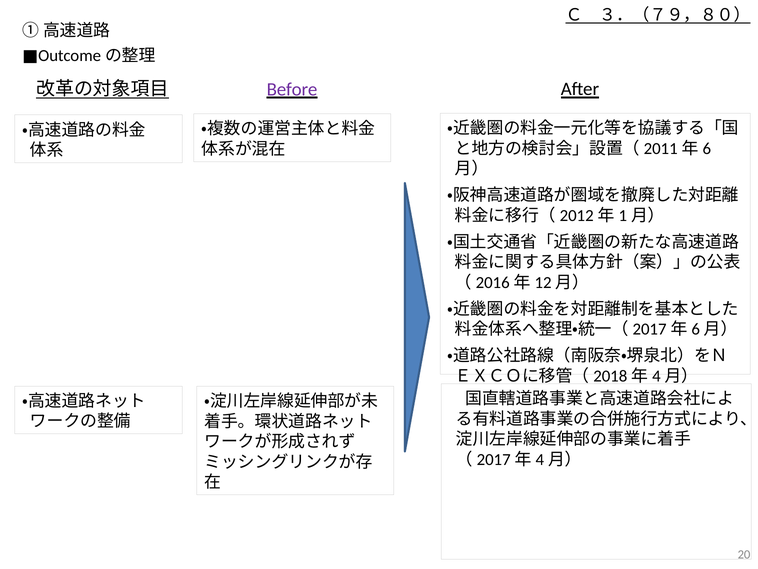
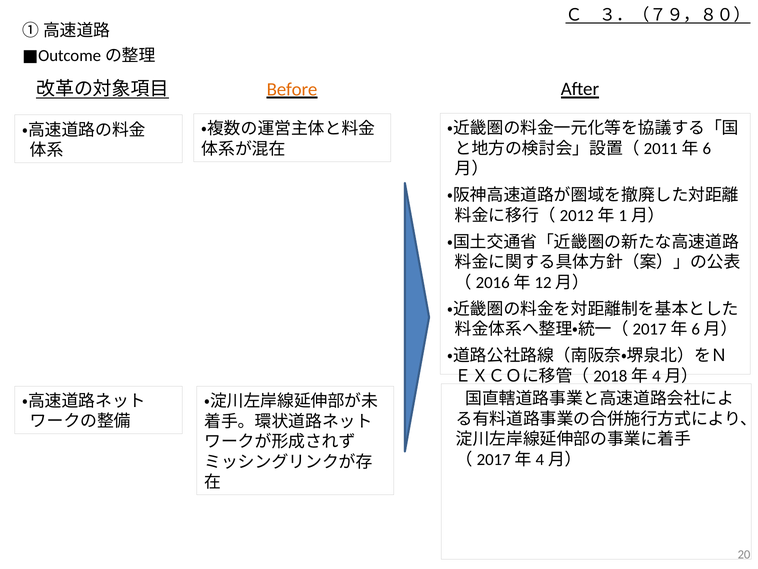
Before colour: purple -> orange (292, 89)
